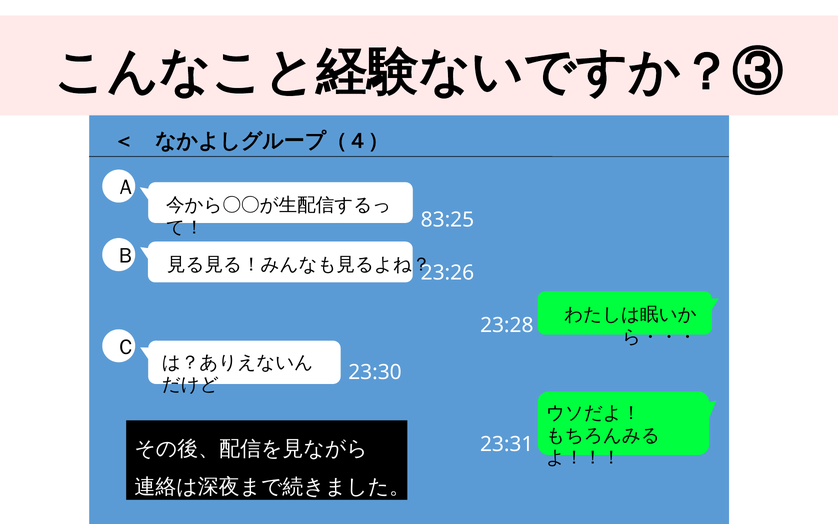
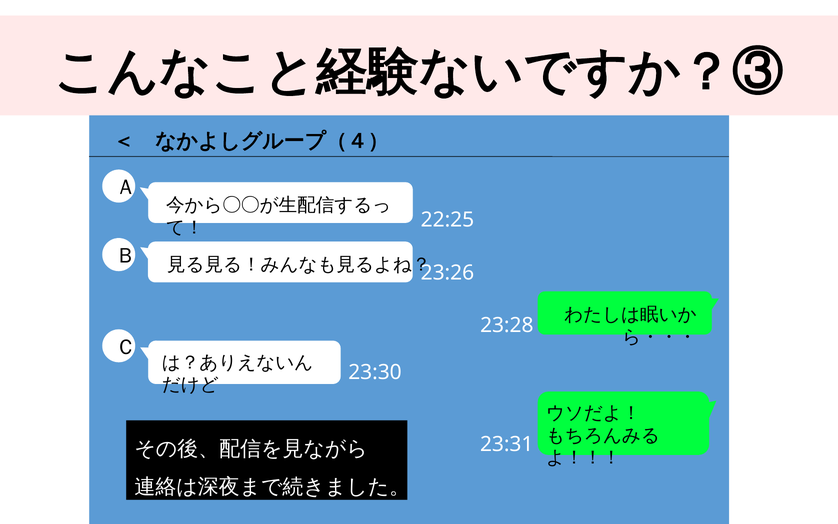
83:25: 83:25 -> 22:25 (447, 220)
